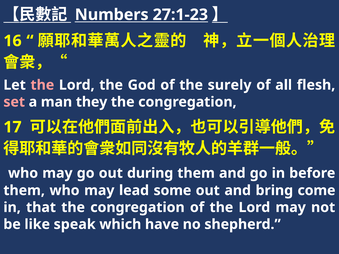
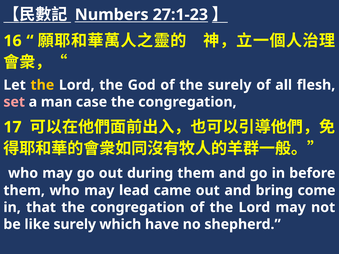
the colour: pink -> yellow (42, 85)
they: they -> case (91, 102)
some: some -> came (172, 191)
like speak: speak -> surely (75, 225)
